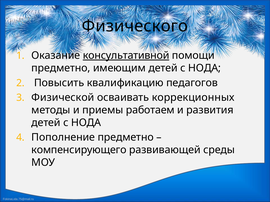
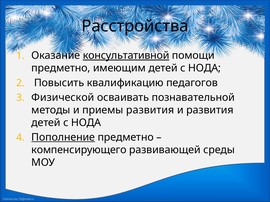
Физического: Физического -> Расстройства (135, 26)
коррекционных: коррекционных -> познавательной (193, 98)
приемы работаем: работаем -> развития (150, 110)
Пополнение underline: none -> present (63, 138)
